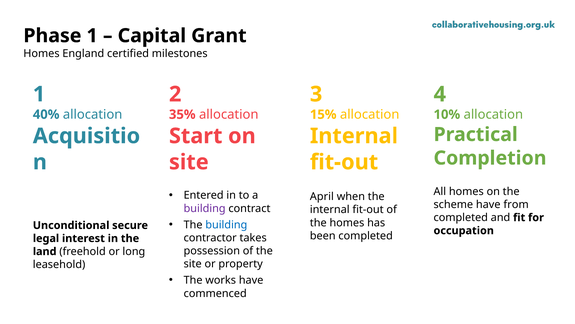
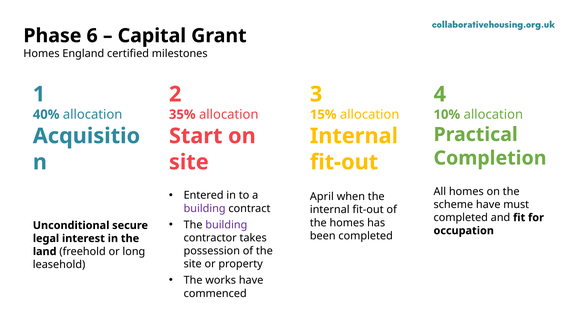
Phase 1: 1 -> 6 (92, 36)
from: from -> must (516, 204)
building colour: blue -> purple (226, 224)
